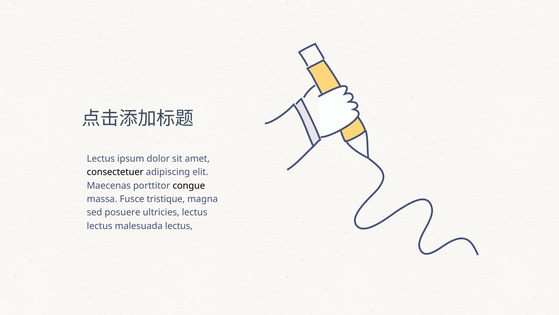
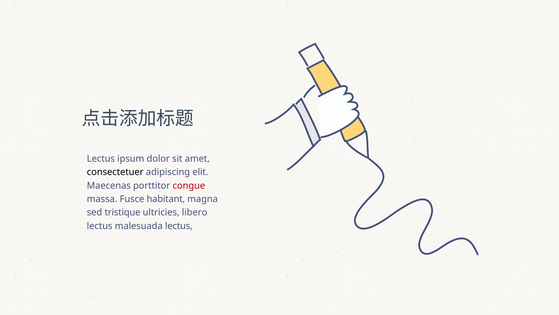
congue colour: black -> red (189, 185)
tristique: tristique -> habitant (166, 199)
posuere: posuere -> tristique (123, 212)
ultricies lectus: lectus -> libero (195, 212)
